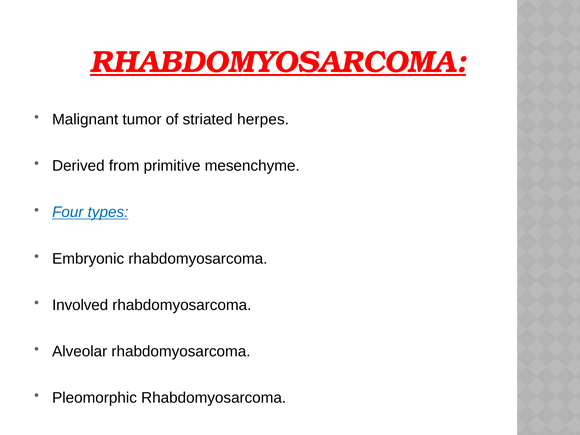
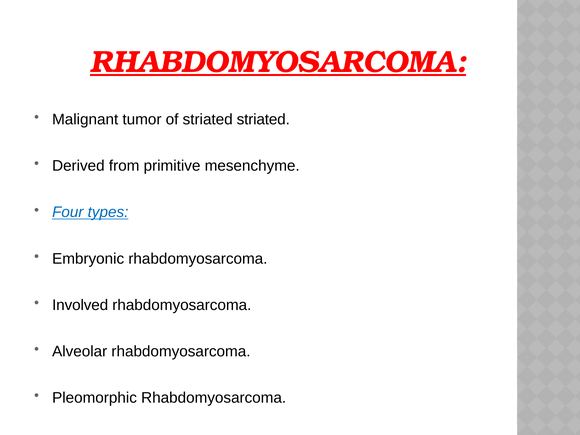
striated herpes: herpes -> striated (263, 119)
